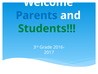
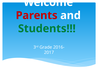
Parents colour: blue -> red (37, 15)
